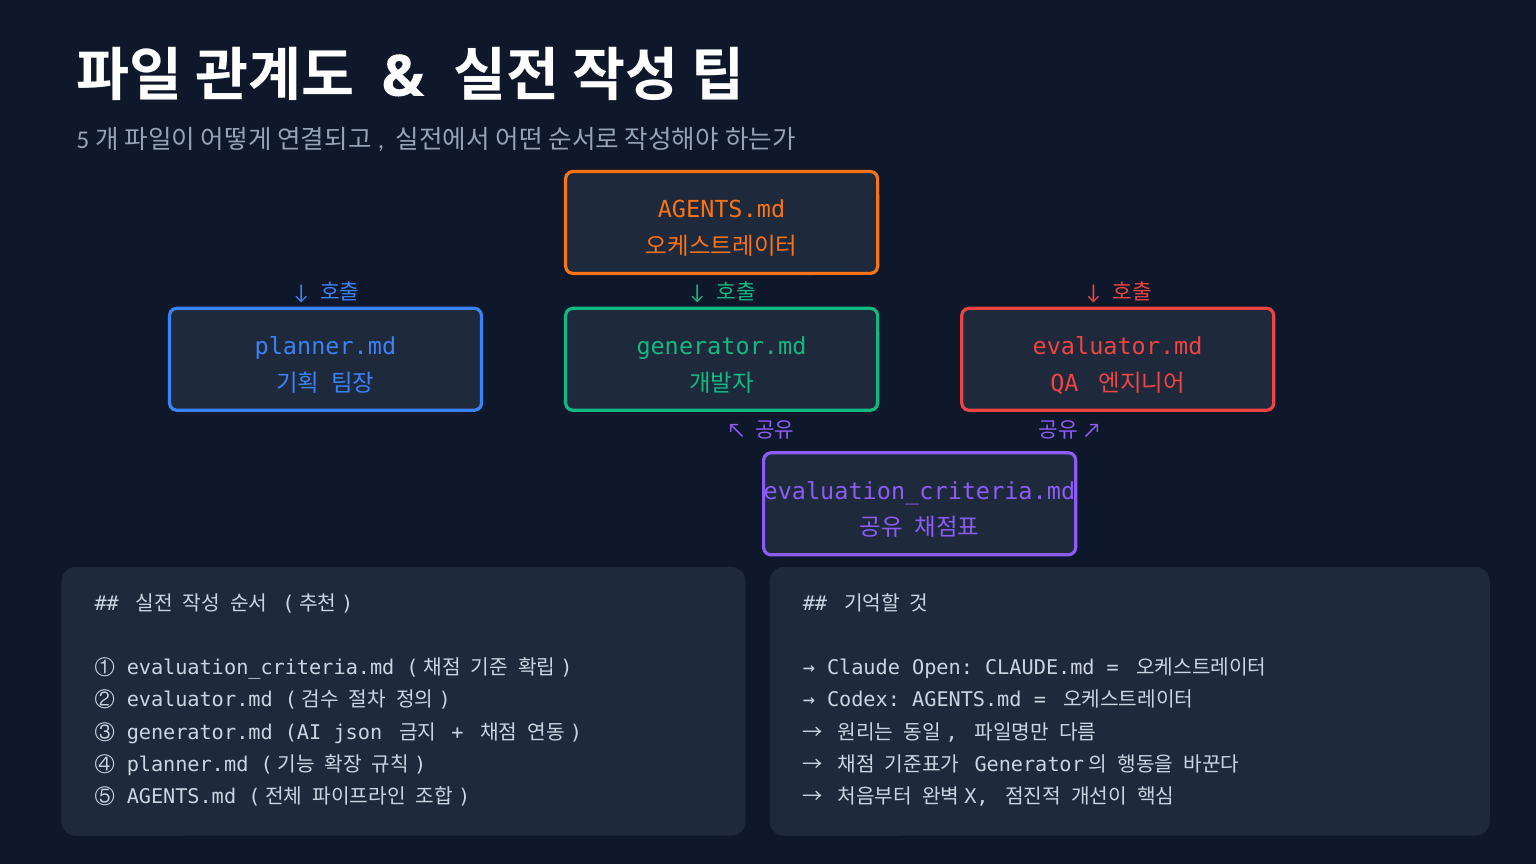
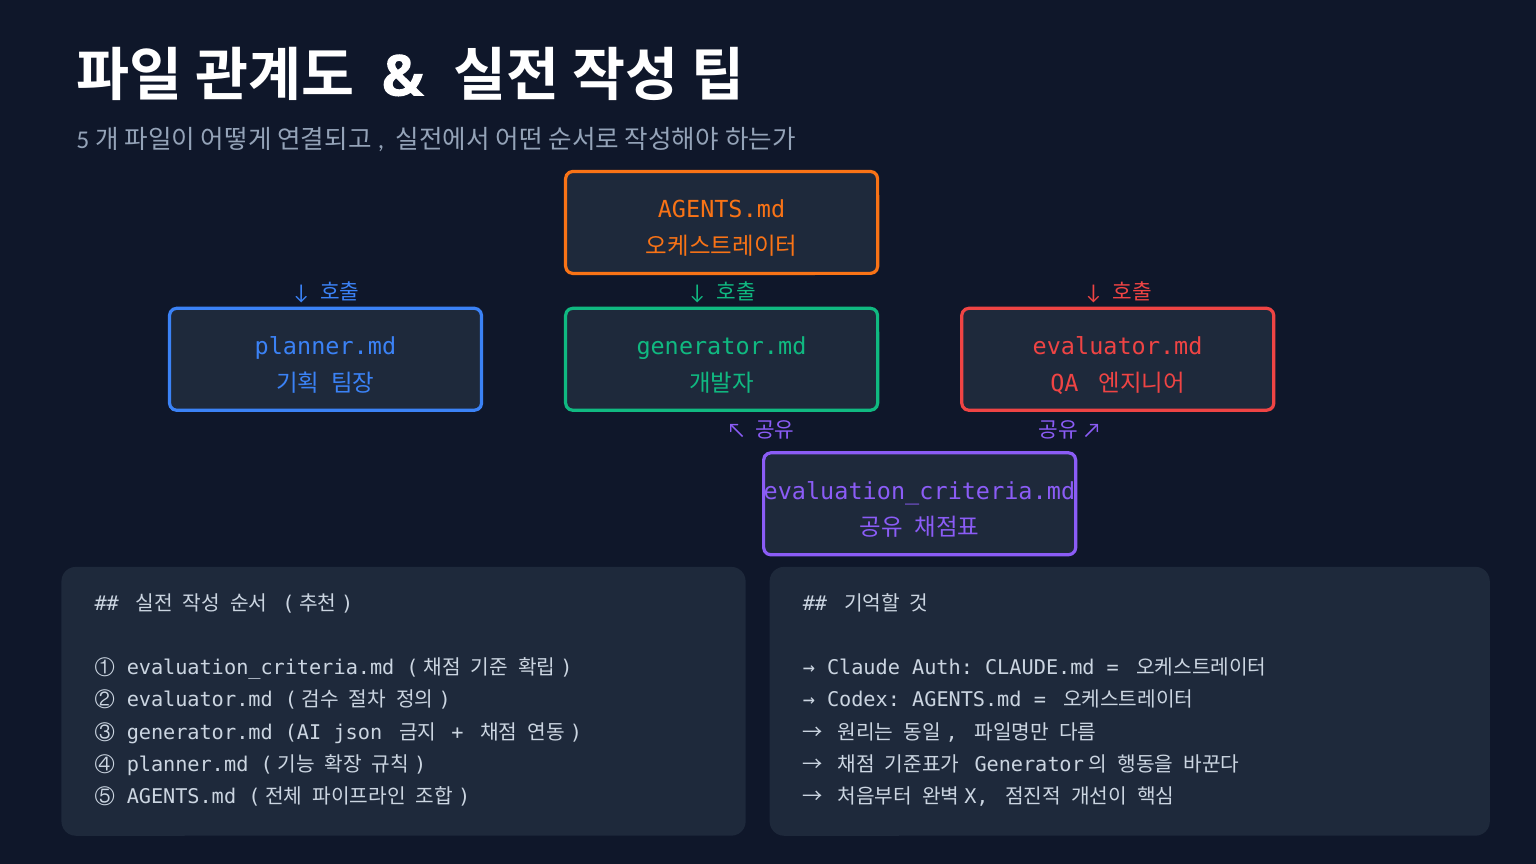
Open: Open -> Auth (943, 668)
